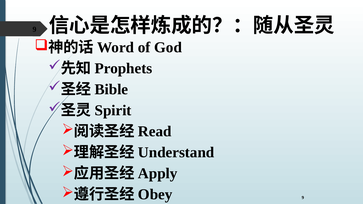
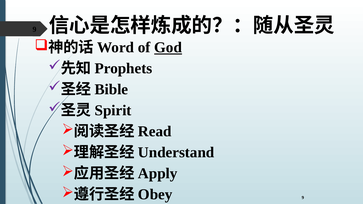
God underline: none -> present (168, 48)
